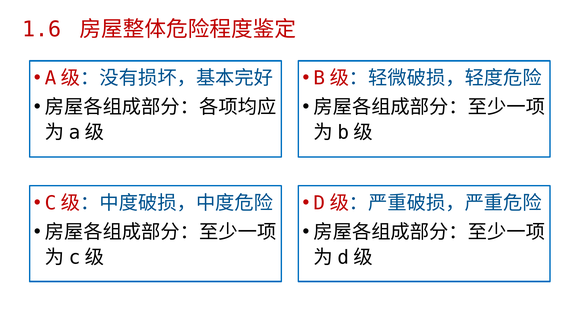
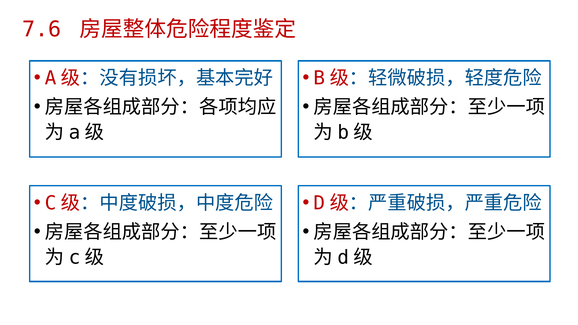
1.6: 1.6 -> 7.6 (42, 29)
